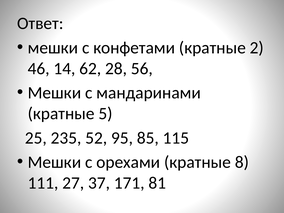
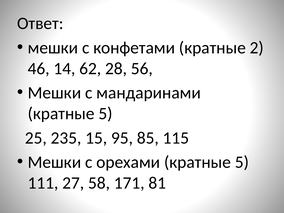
52: 52 -> 15 (96, 138)
орехами кратные 8: 8 -> 5 (242, 162)
37: 37 -> 58 (99, 183)
